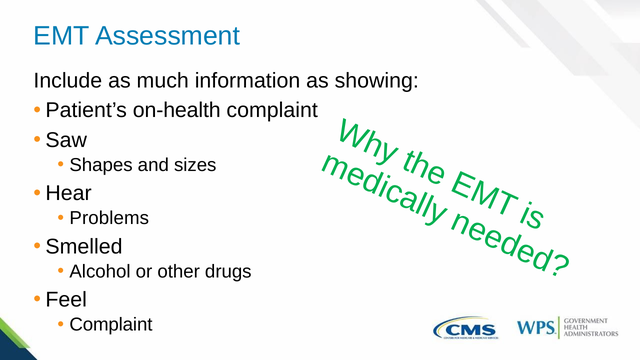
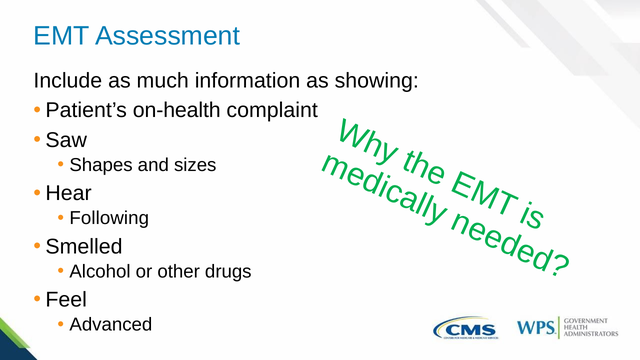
Problems: Problems -> Following (109, 218)
Complaint: Complaint -> Advanced (111, 325)
